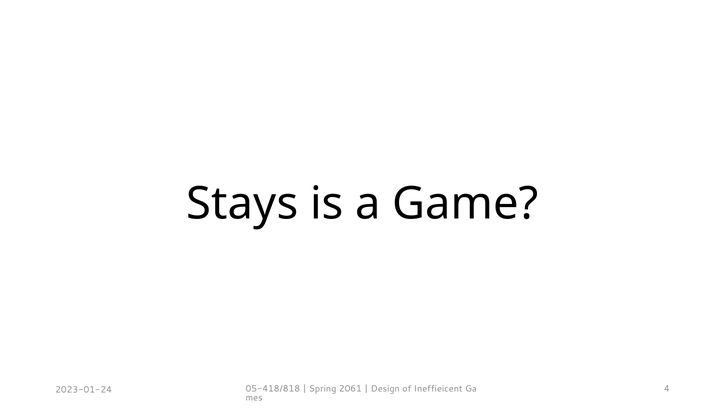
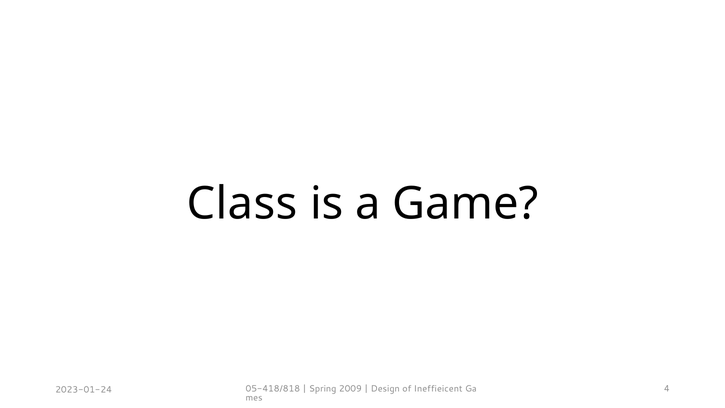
Stays: Stays -> Class (242, 204)
2061: 2061 -> 2009 (350, 389)
